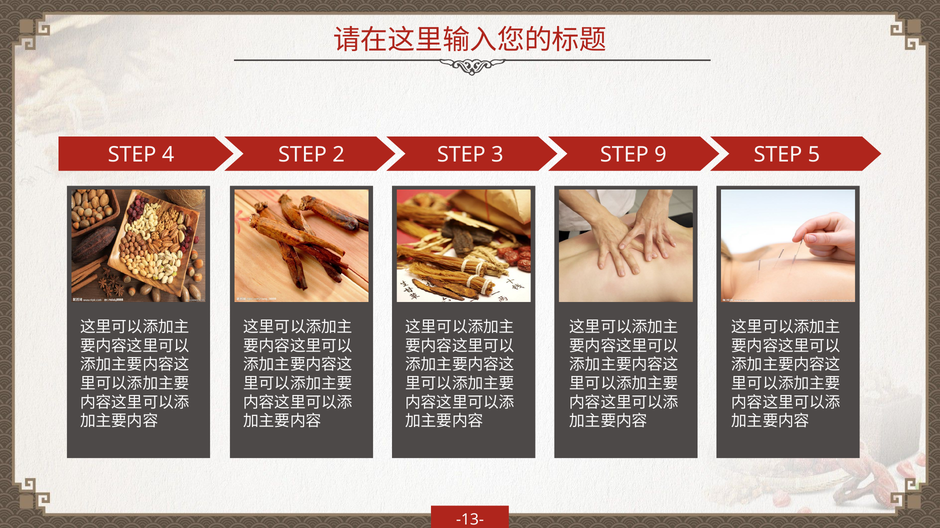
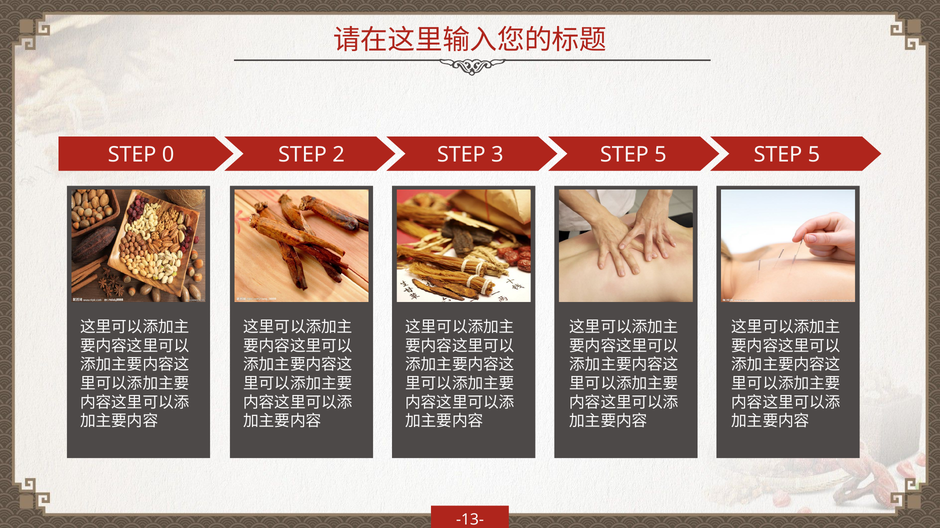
4: 4 -> 0 (168, 155)
3 STEP 9: 9 -> 5 (660, 155)
